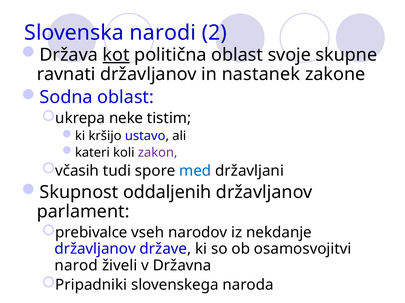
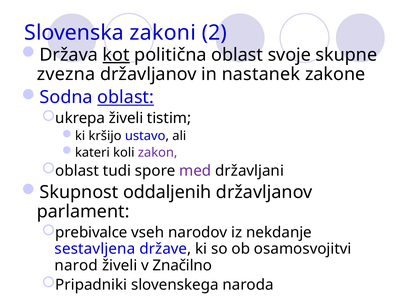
narodi: narodi -> zakoni (163, 33)
ravnati: ravnati -> zvezna (66, 75)
oblast underline: none -> present (126, 98)
ukrepa neke: neke -> živeli (126, 119)
včasih: včasih -> oblast (77, 171)
med colour: blue -> purple (195, 171)
državljanov: državljanov -> sestavljena (95, 250)
Državna: Državna -> Značilno (182, 266)
